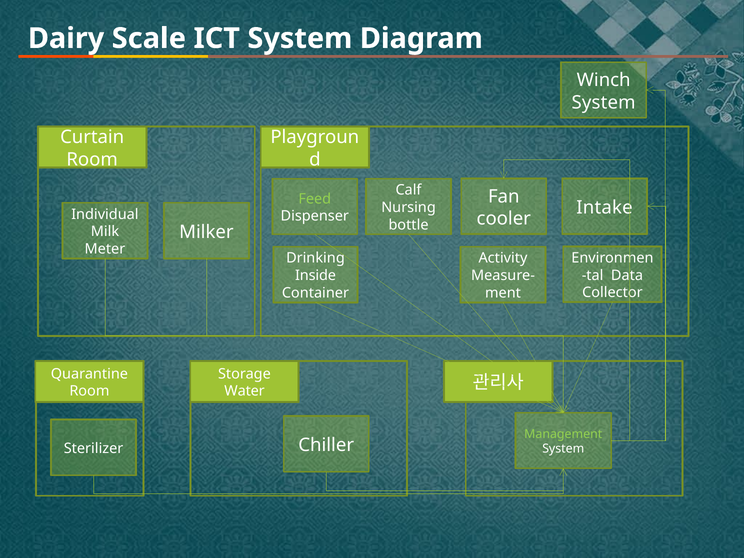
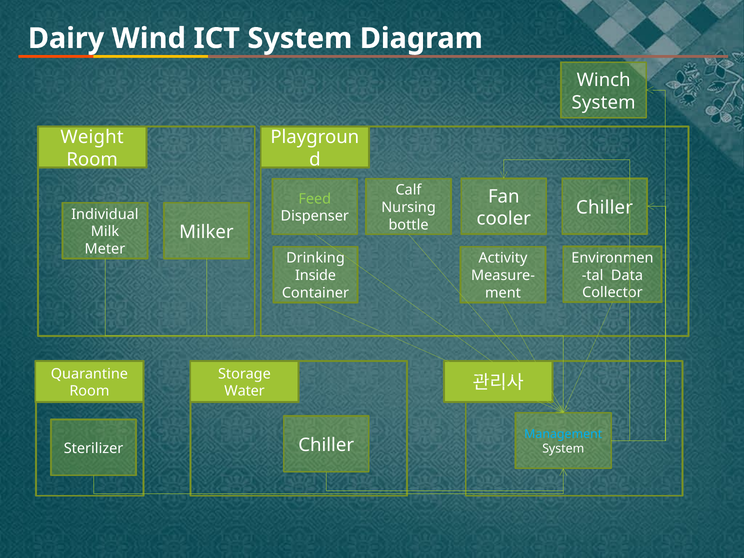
Scale: Scale -> Wind (149, 38)
Curtain: Curtain -> Weight (92, 137)
Intake: Intake -> Chiller (605, 208)
Management colour: light green -> light blue (563, 434)
